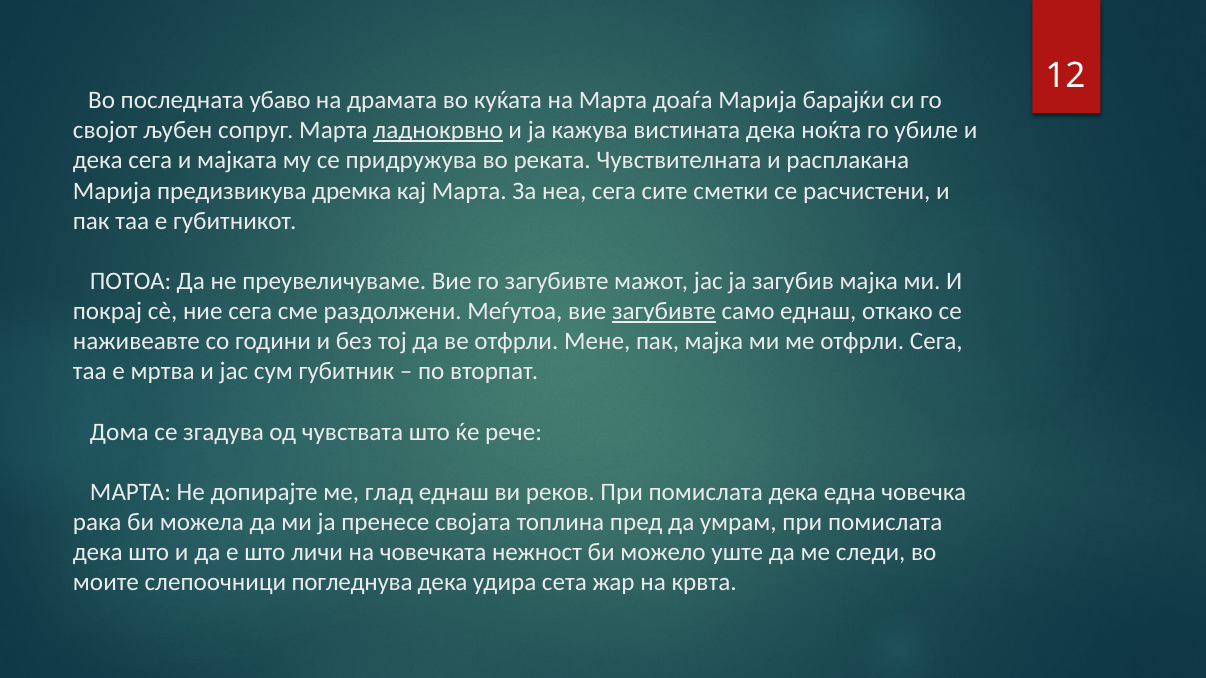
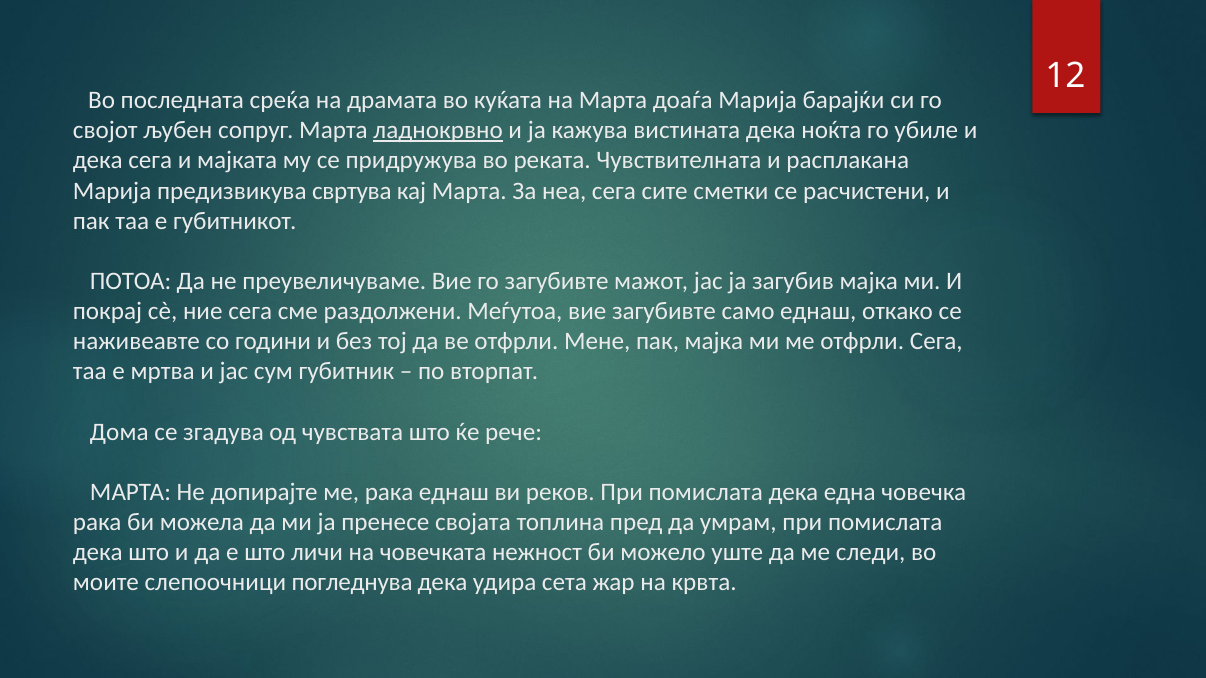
убаво: убаво -> среќа (280, 100)
дремка: дремка -> свртува (352, 191)
загубивте underline: present -> none (664, 311)
ме глад: глад -> рака (389, 492)
